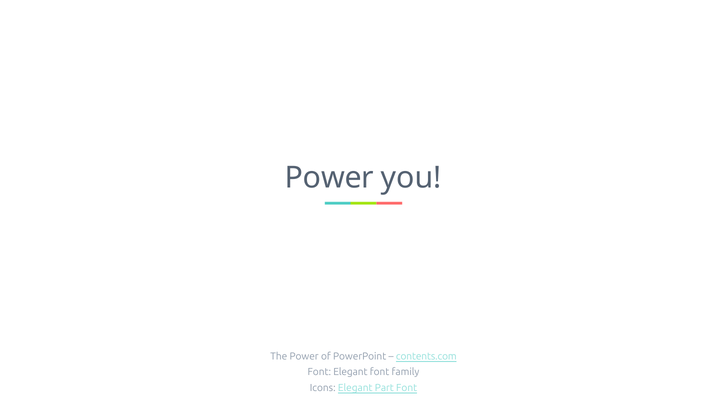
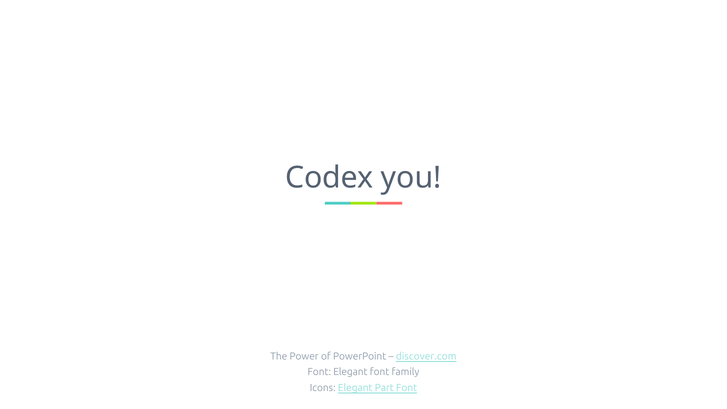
Power: Power -> Codex (329, 178)
contents.com: contents.com -> discover.com (426, 356)
